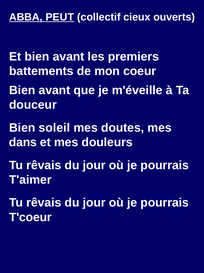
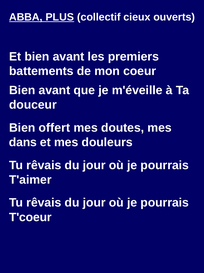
PEUT: PEUT -> PLUS (60, 17)
soleil: soleil -> offert (54, 127)
